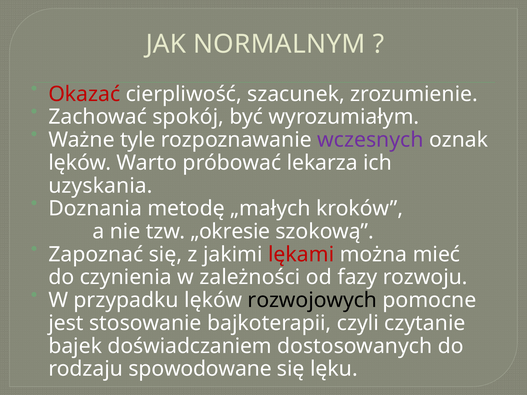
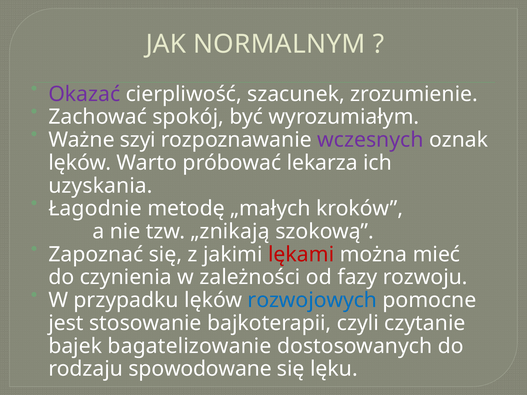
Okazać colour: red -> purple (84, 94)
tyle: tyle -> szyi (138, 140)
Doznania: Doznania -> Łagodnie (95, 209)
„okresie: „okresie -> „znikają (230, 232)
rozwojowych colour: black -> blue (312, 300)
doświadczaniem: doświadczaniem -> bagatelizowanie (190, 346)
